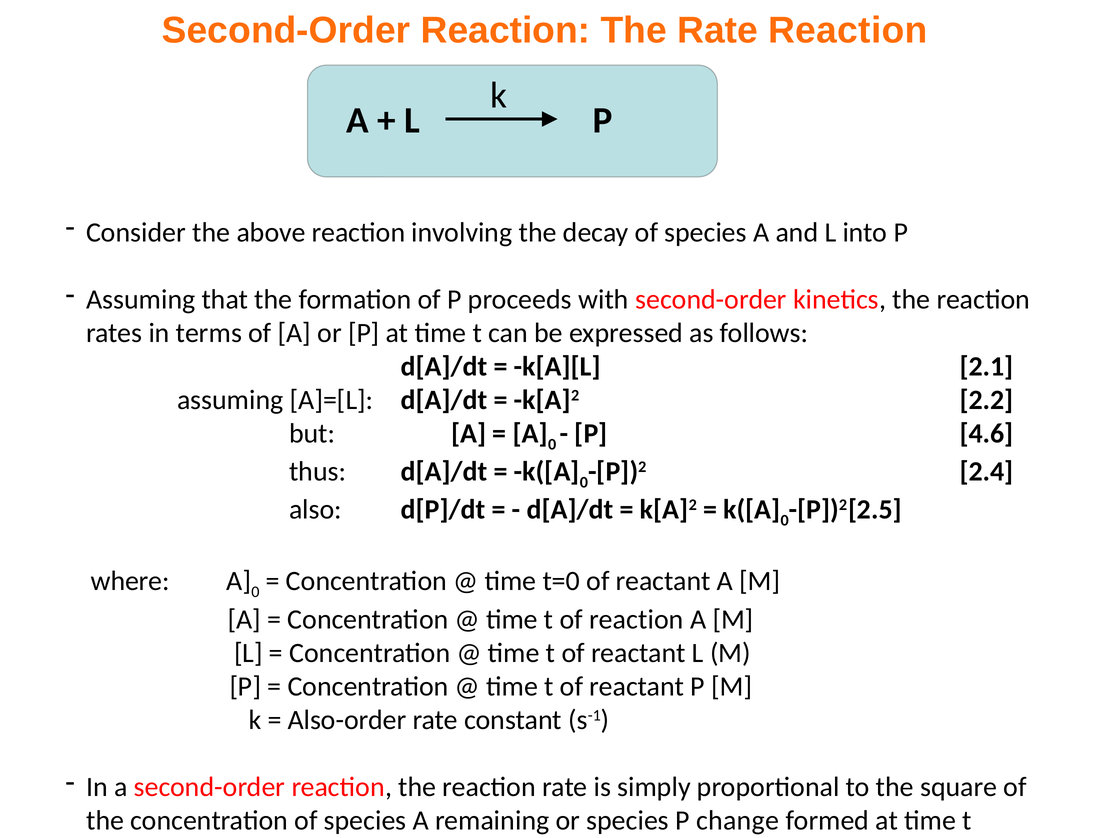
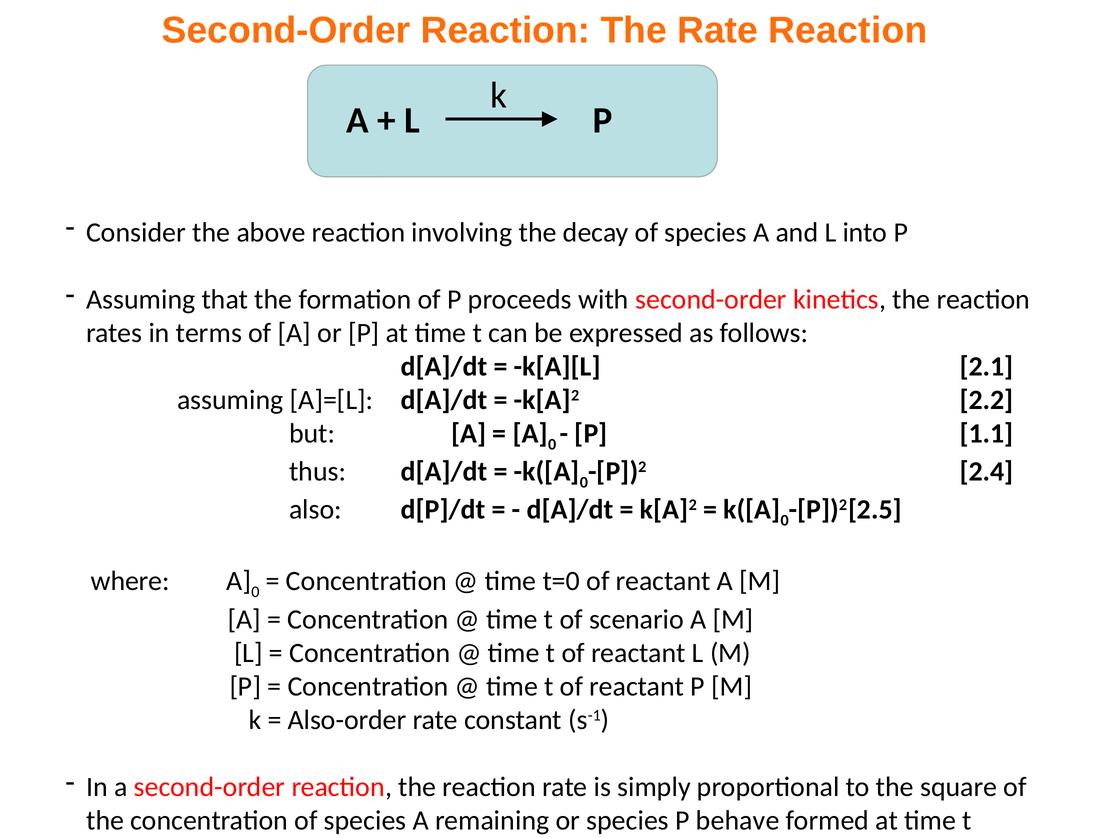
4.6: 4.6 -> 1.1 (987, 434)
of reaction: reaction -> scenario (636, 620)
change: change -> behave (738, 821)
